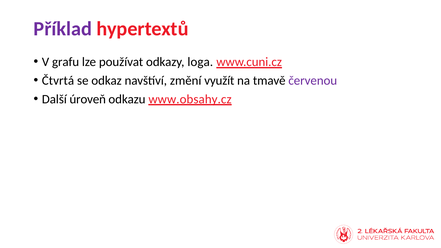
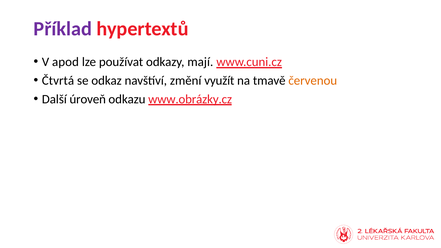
grafu: grafu -> apod (65, 62)
loga: loga -> mají (200, 62)
červenou colour: purple -> orange (313, 81)
www.obsahy.cz: www.obsahy.cz -> www.obrázky.cz (190, 99)
